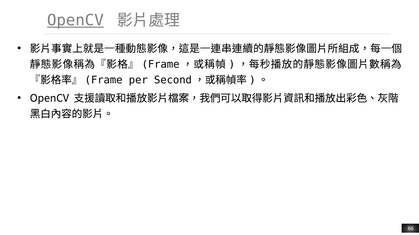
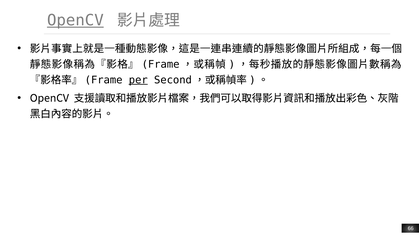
per underline: none -> present (138, 80)
